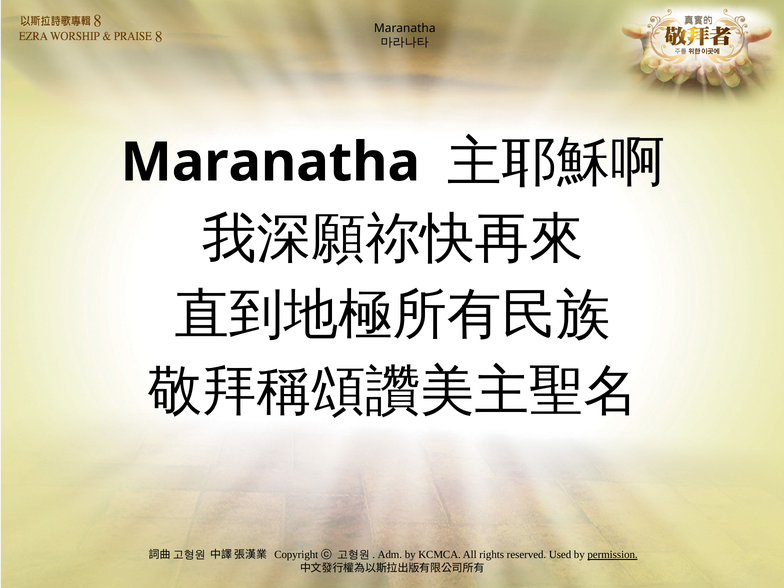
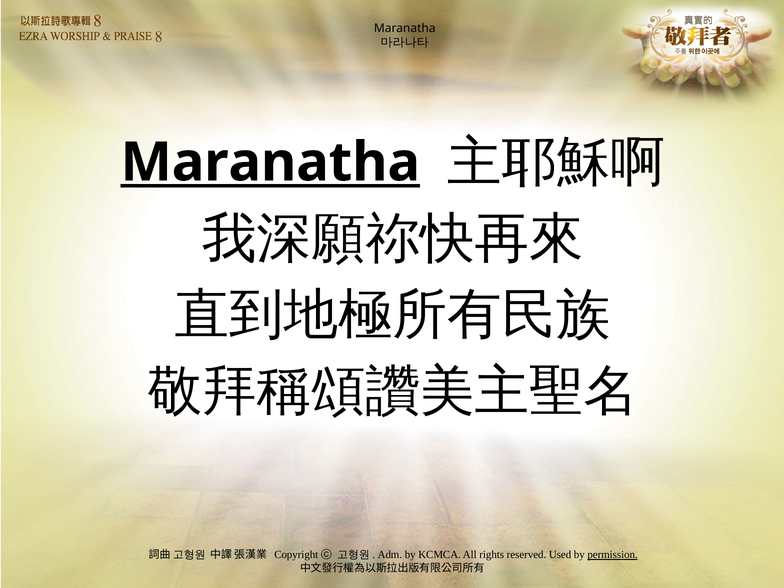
Maranatha underline: none -> present (270, 162)
